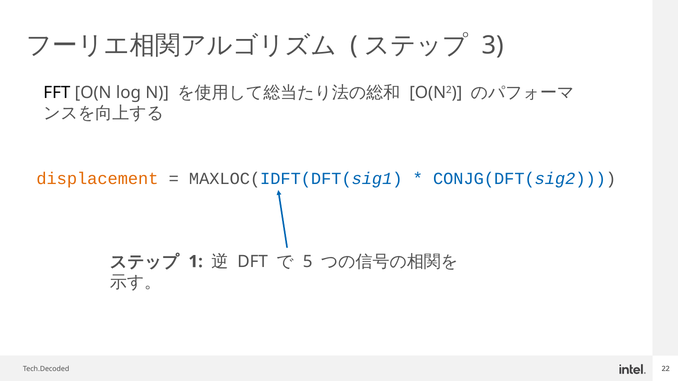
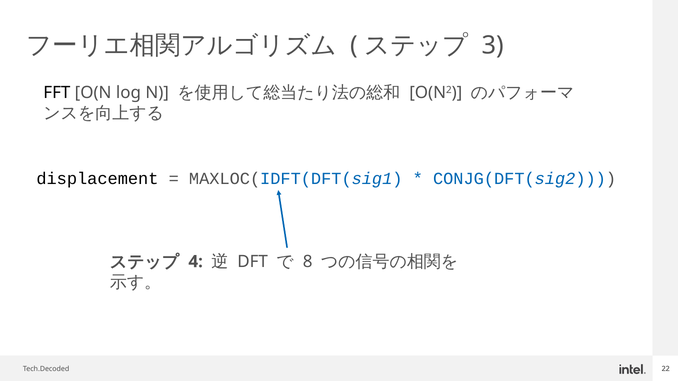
displacement colour: orange -> black (97, 179)
1: 1 -> 4 (196, 262)
5: 5 -> 8 (308, 262)
